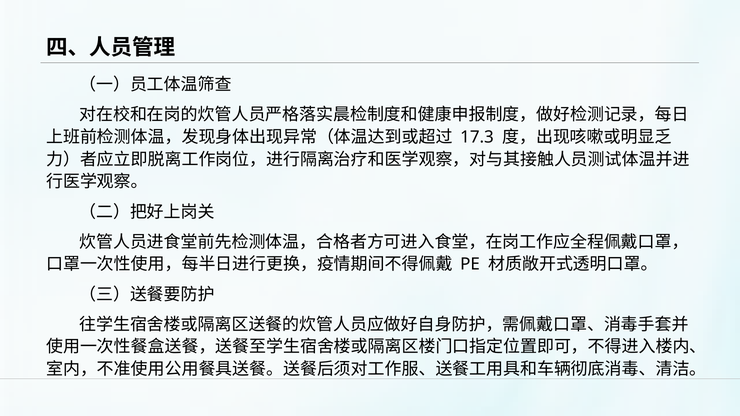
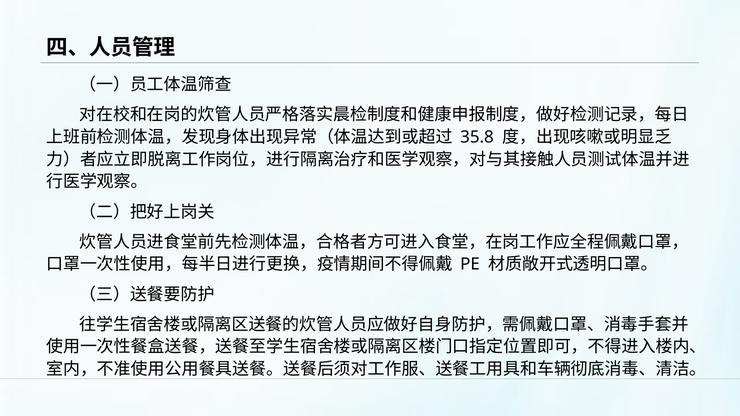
17.3: 17.3 -> 35.8 (477, 137)
